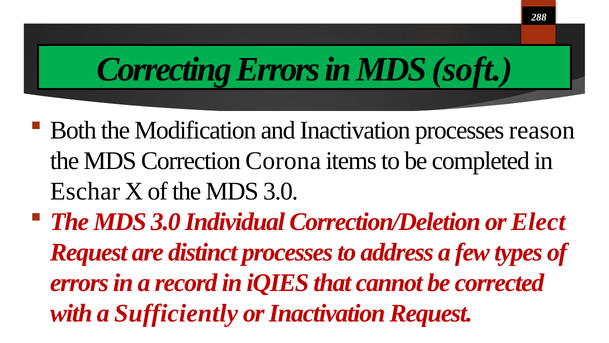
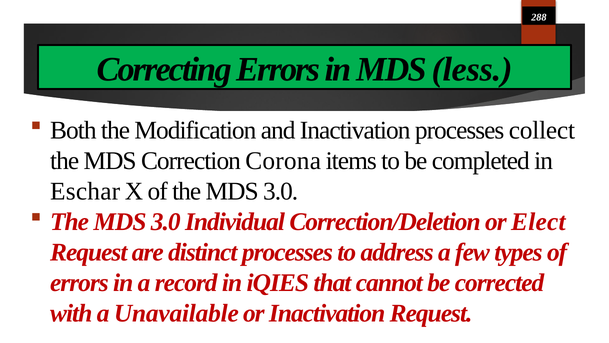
soft: soft -> less (472, 69)
reason: reason -> collect (542, 130)
Sufficiently: Sufficiently -> Unavailable (176, 313)
